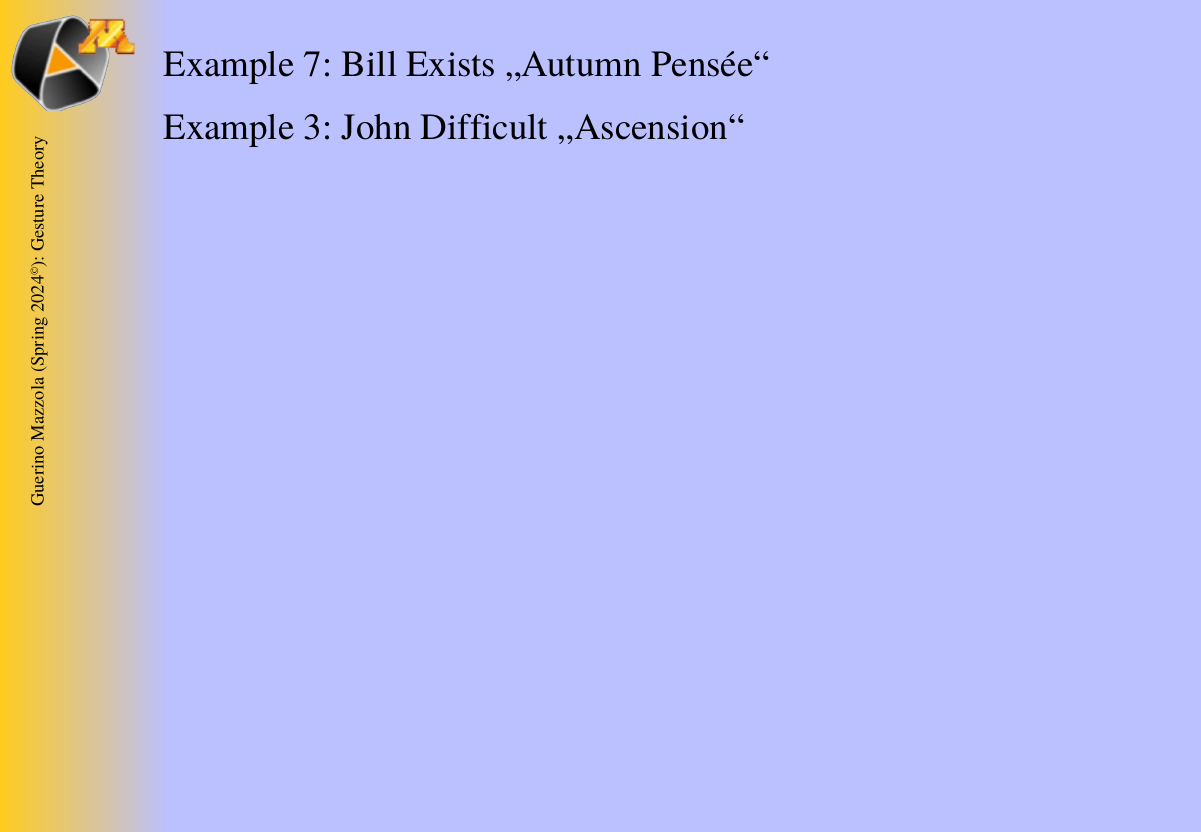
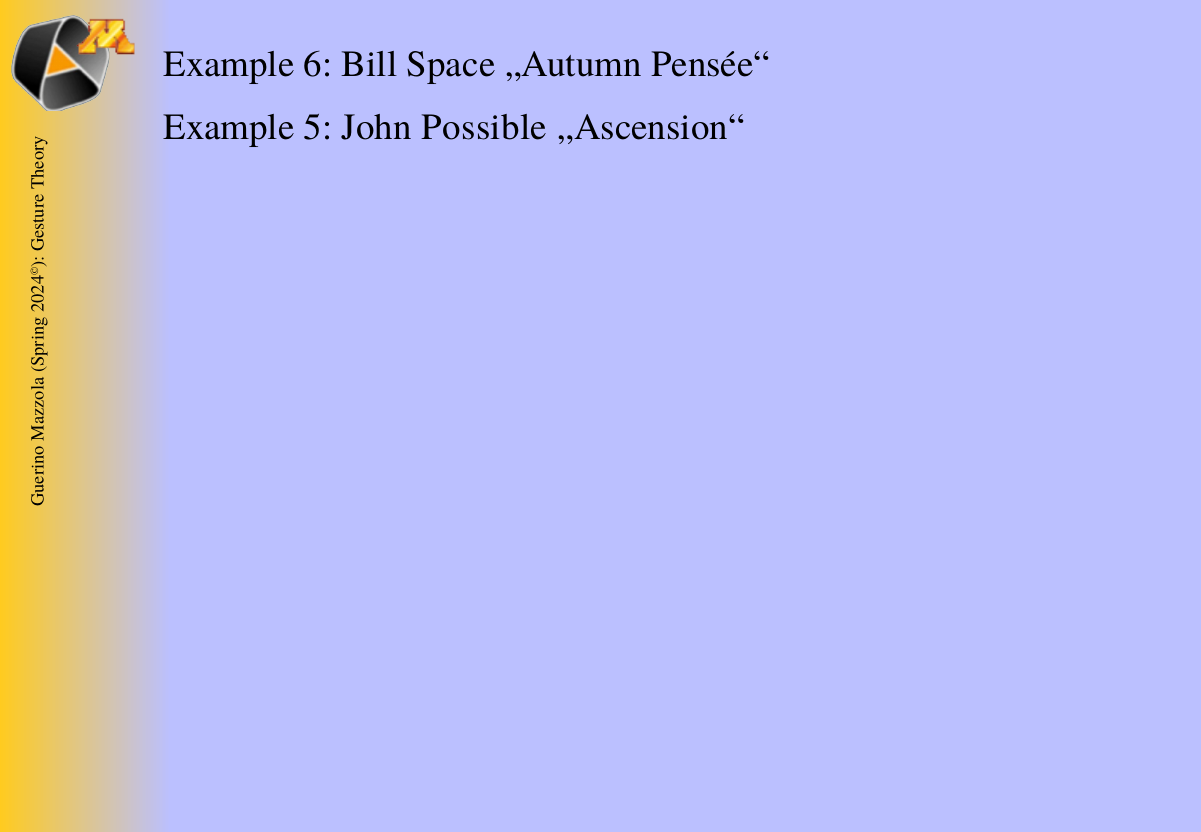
7: 7 -> 6 (318, 64)
Exists: Exists -> Space (451, 64)
3: 3 -> 5 (318, 127)
Difficult: Difficult -> Possible (484, 127)
